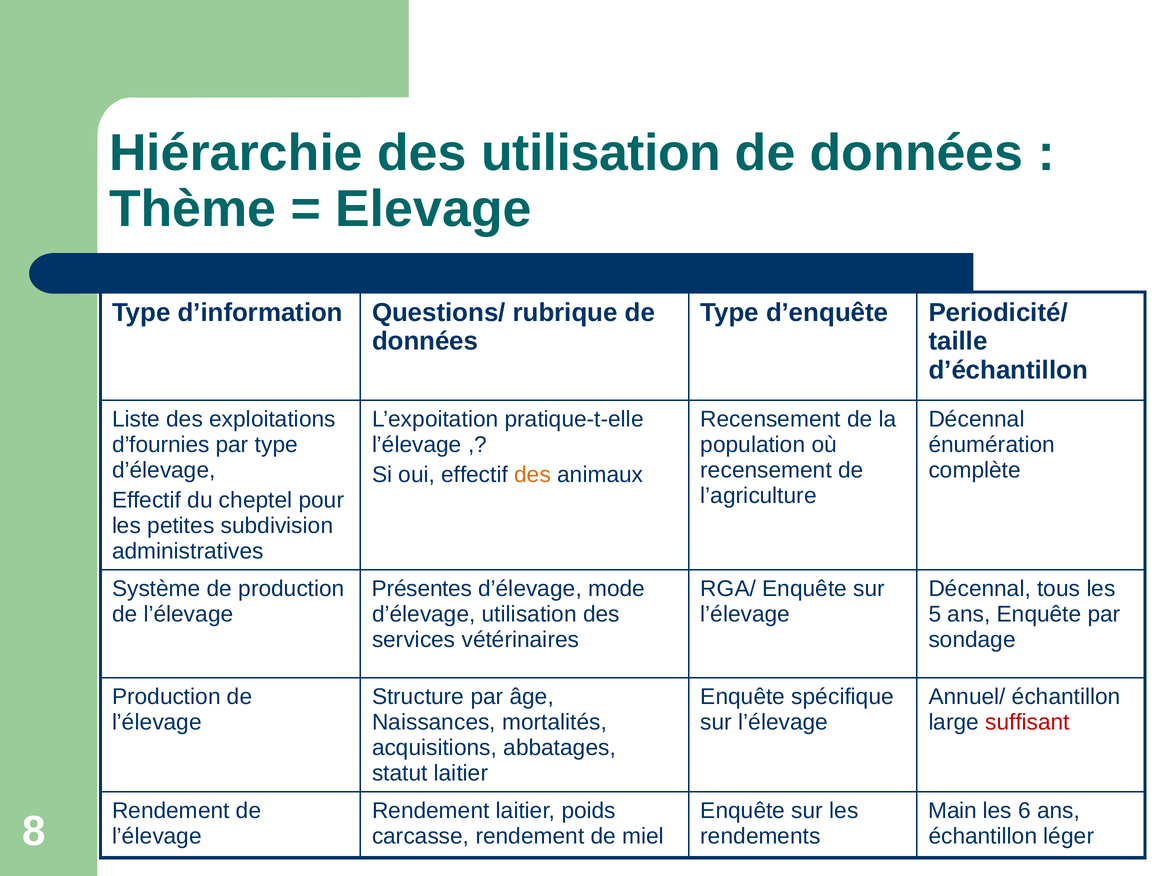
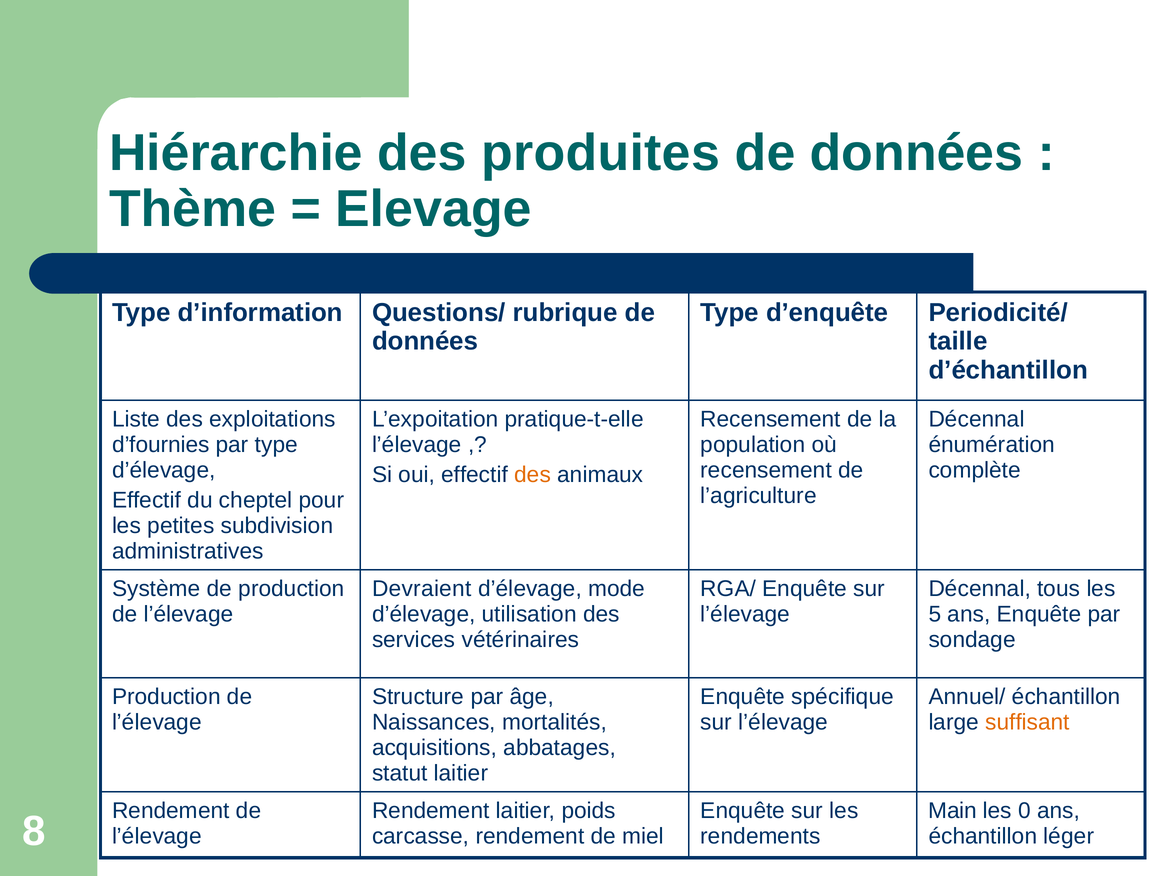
des utilisation: utilisation -> produites (601, 153)
Présentes: Présentes -> Devraient (422, 589)
suffisant colour: red -> orange (1027, 722)
6: 6 -> 0 (1025, 811)
